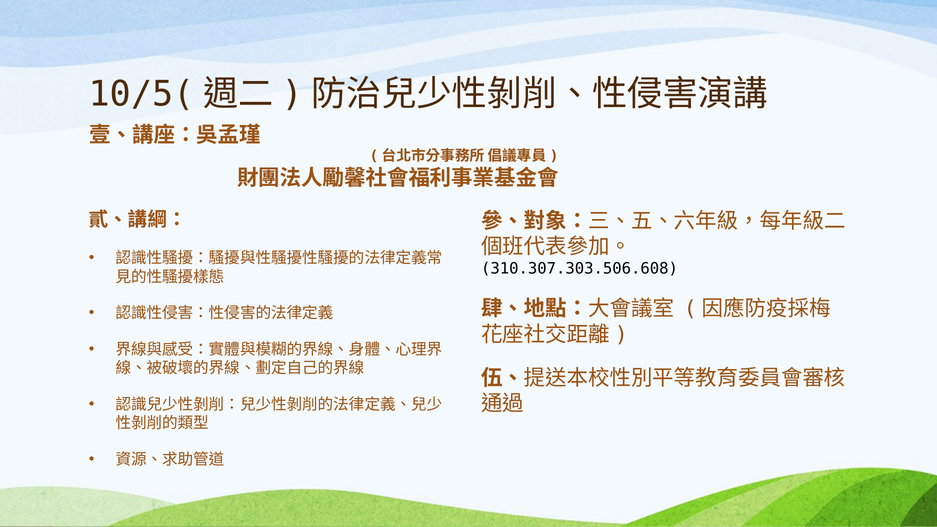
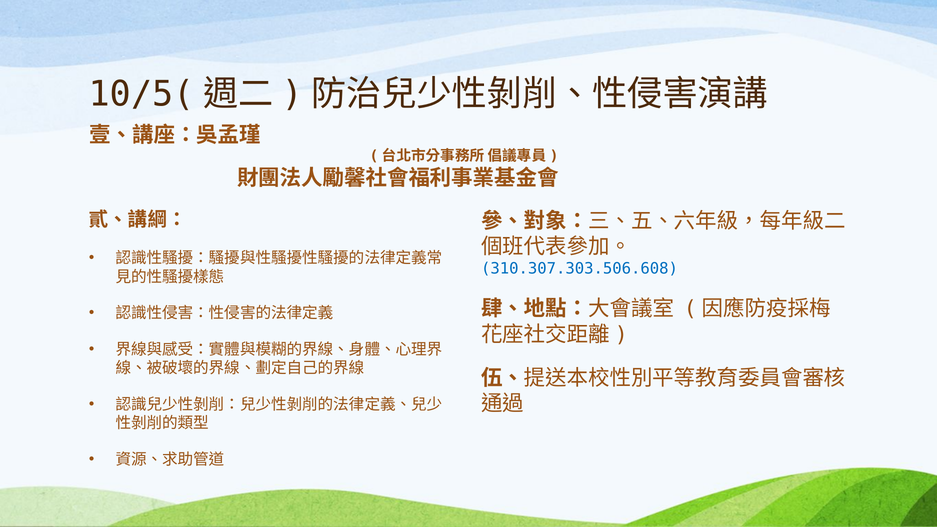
310.307.303.506.608 colour: black -> blue (579, 269)
